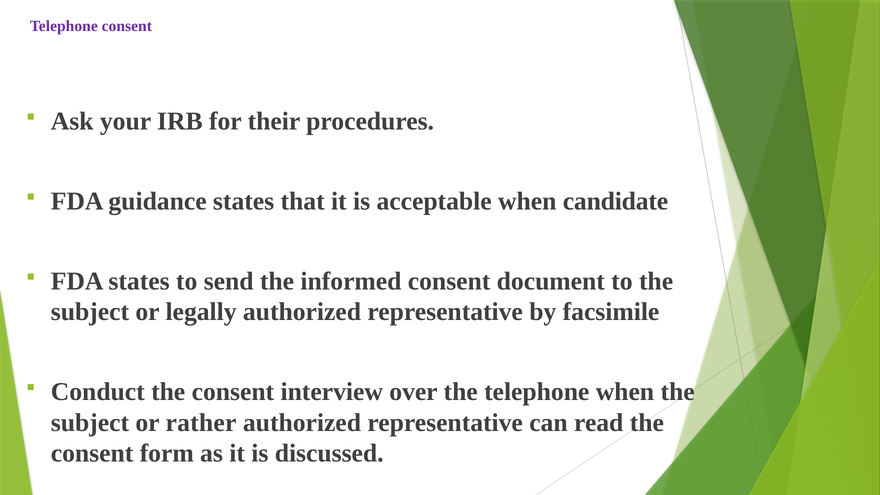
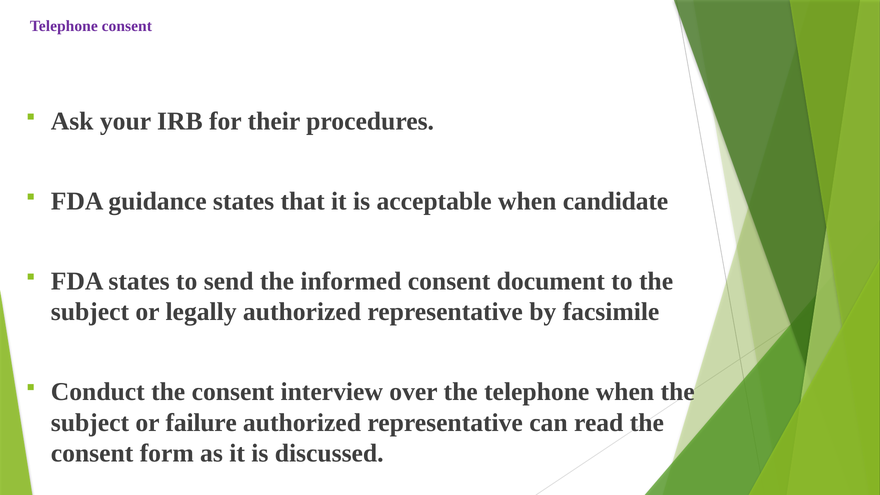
rather: rather -> failure (201, 423)
